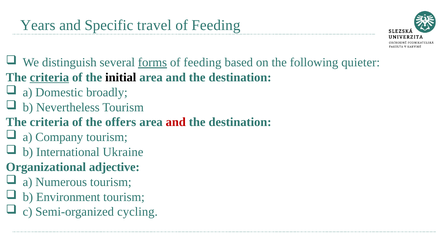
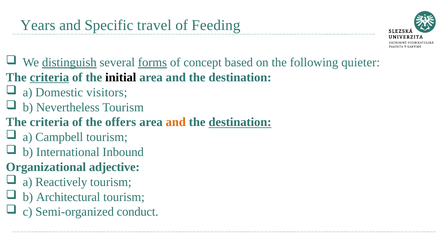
distinguish underline: none -> present (69, 62)
feeding: feeding -> concept (203, 62)
broadly: broadly -> visitors (107, 92)
and colour: red -> orange (176, 122)
destination underline: none -> present (240, 122)
Company: Company -> Campbell (59, 137)
Ukraine: Ukraine -> Inbound (123, 152)
Numerous: Numerous -> Reactively (61, 182)
Environment: Environment -> Architectural (68, 196)
cycling: cycling -> conduct (138, 211)
